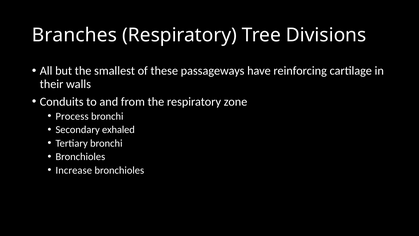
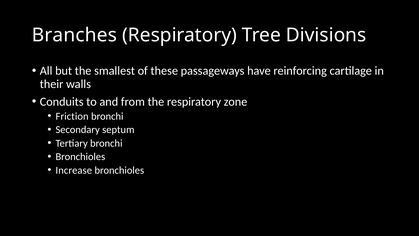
Process: Process -> Friction (72, 116)
exhaled: exhaled -> septum (118, 130)
